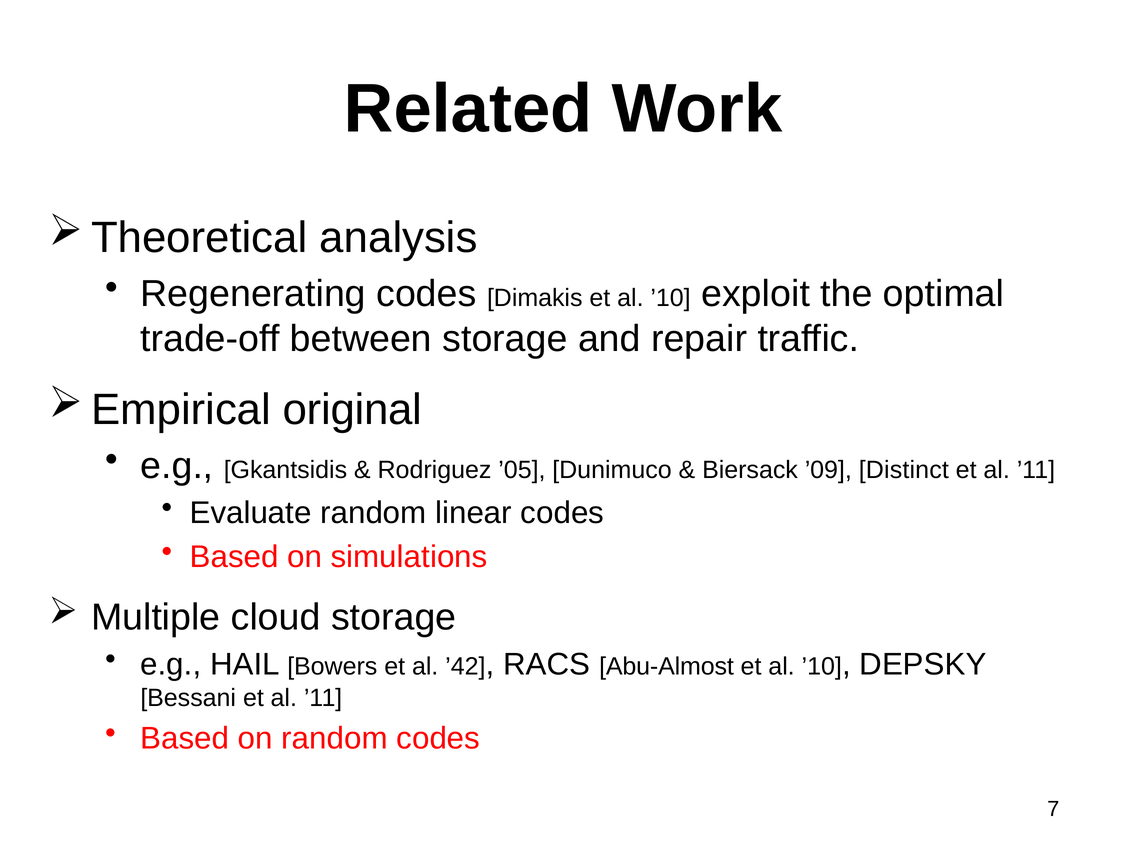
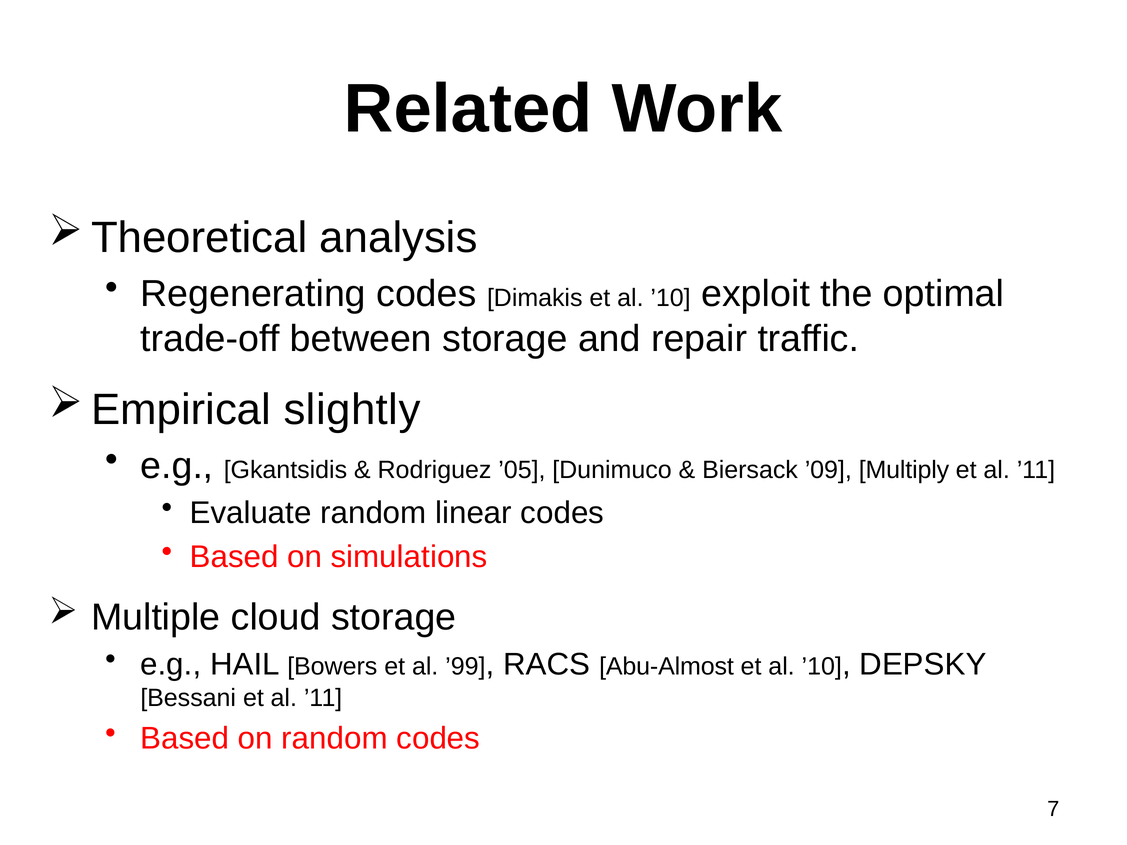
original: original -> slightly (352, 410)
Distinct: Distinct -> Multiply (904, 470)
’42: ’42 -> ’99 (465, 667)
